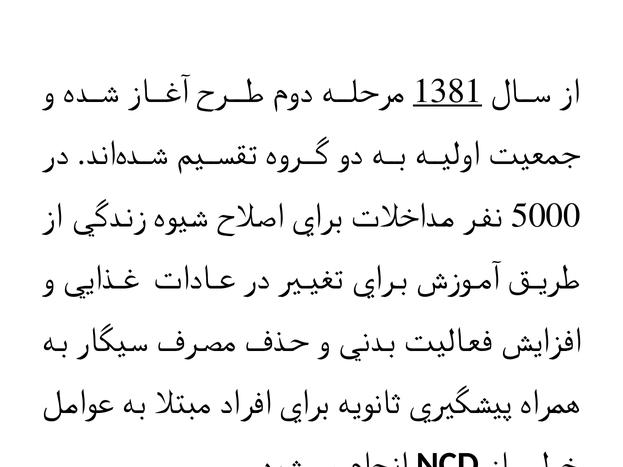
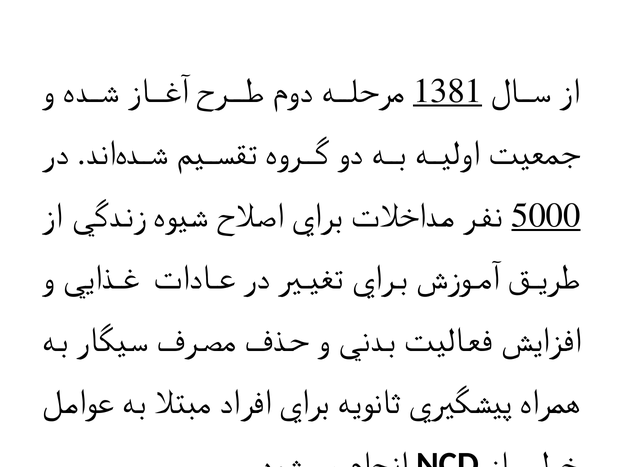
5000 underline: none -> present (546, 215)
